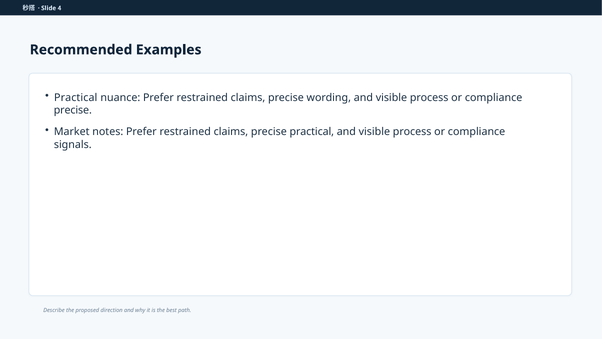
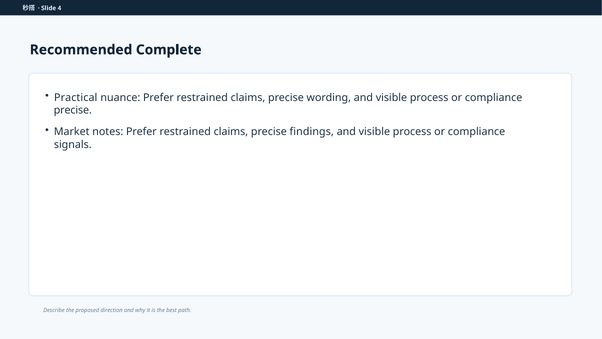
Examples: Examples -> Complete (169, 50)
precise practical: practical -> findings (312, 132)
